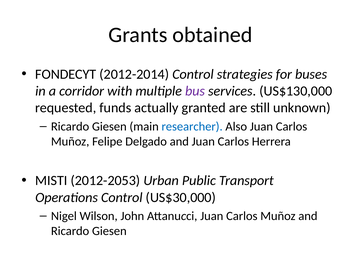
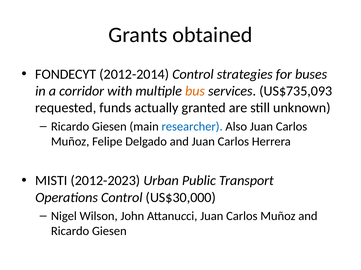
bus colour: purple -> orange (195, 91)
US$130,000: US$130,000 -> US$735,093 (296, 91)
2012-2053: 2012-2053 -> 2012-2023 (105, 181)
